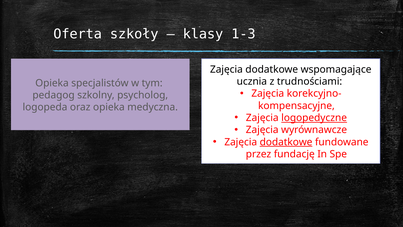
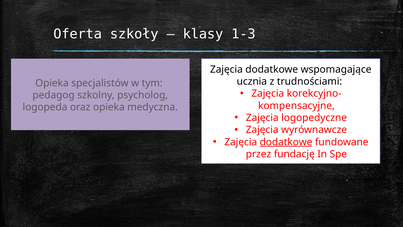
logopedyczne underline: present -> none (314, 118)
